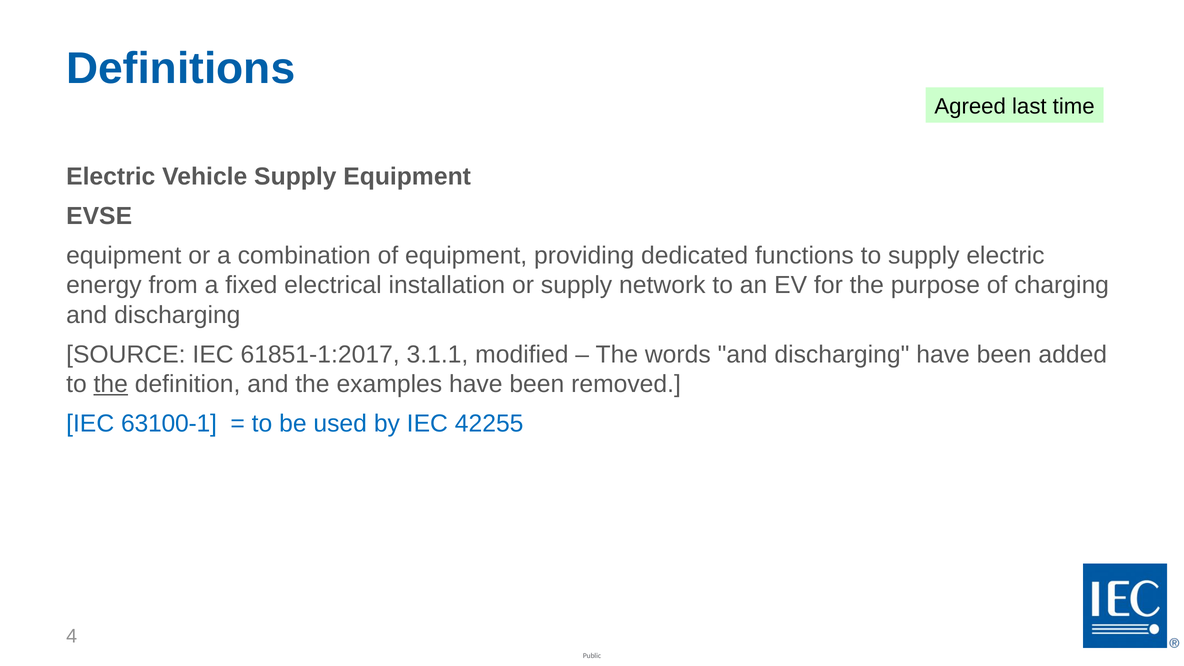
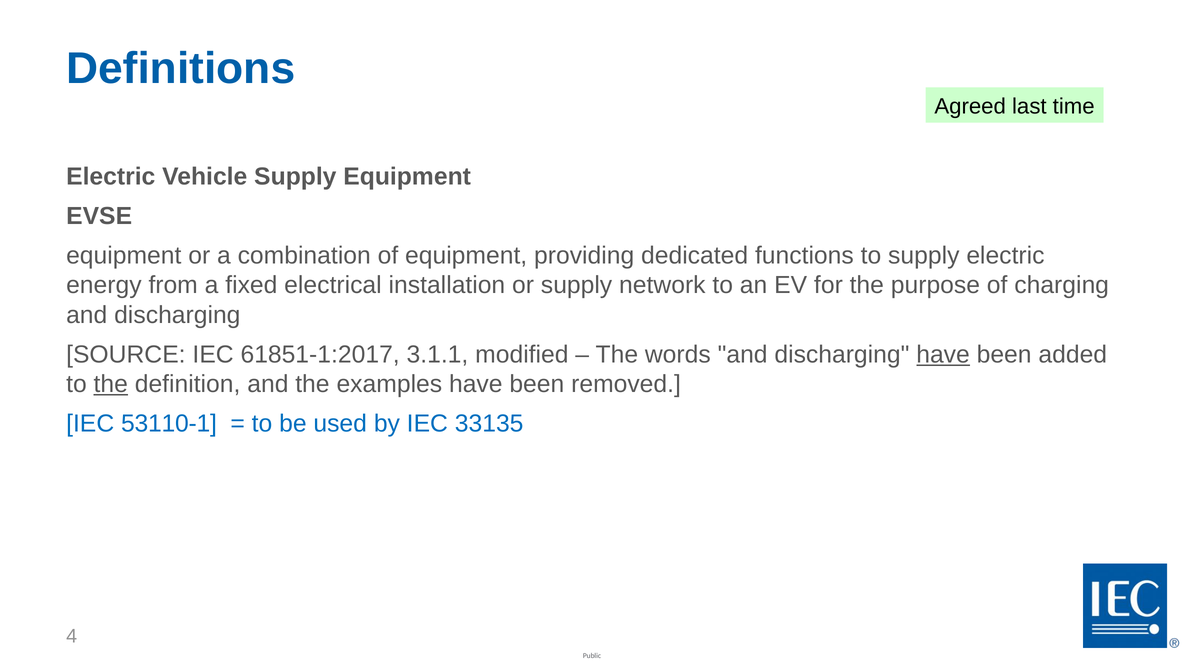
have underline: none -> present (943, 354)
63100-1: 63100-1 -> 53110-1 (169, 424)
42255: 42255 -> 33135 (489, 424)
